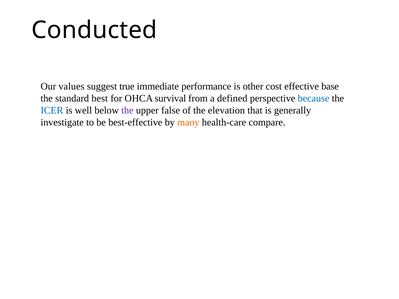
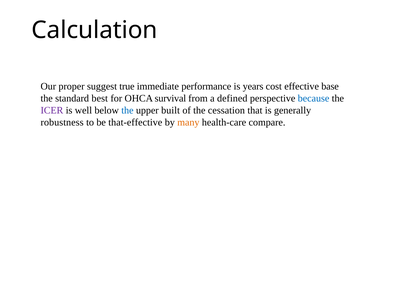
Conducted: Conducted -> Calculation (94, 30)
values: values -> proper (72, 87)
other: other -> years (253, 87)
ICER colour: blue -> purple (52, 110)
the colour: purple -> blue (127, 110)
false: false -> built (171, 110)
elevation: elevation -> cessation (226, 110)
investigate: investigate -> robustness (62, 122)
best-effective: best-effective -> that-effective (135, 122)
